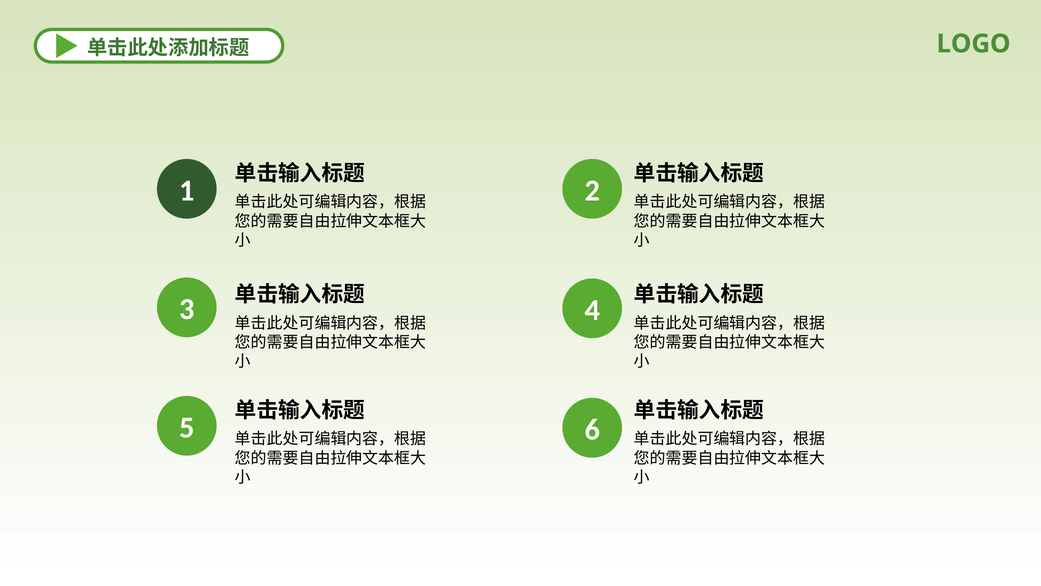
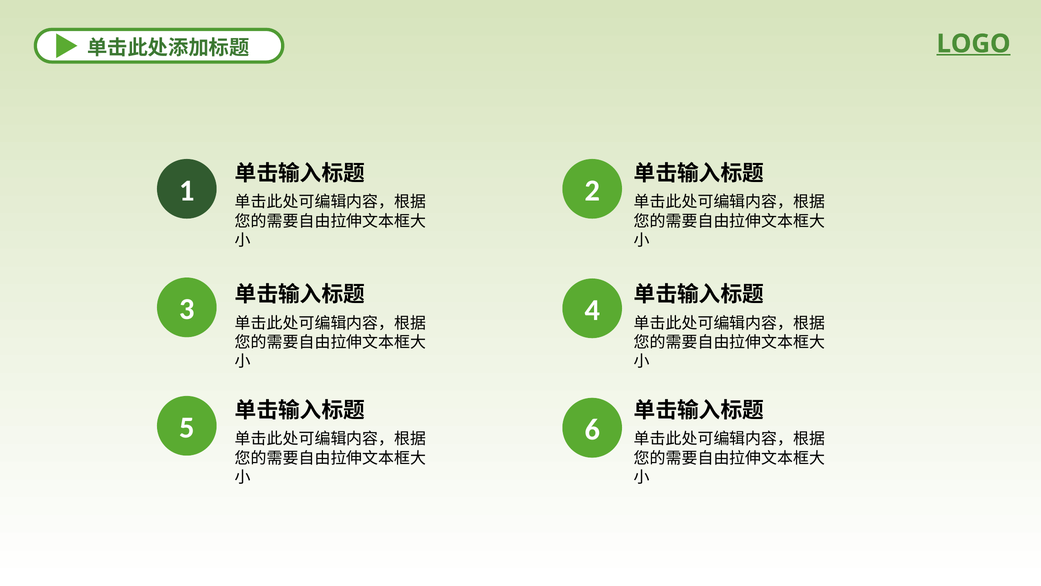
LOGO underline: none -> present (974, 44)
